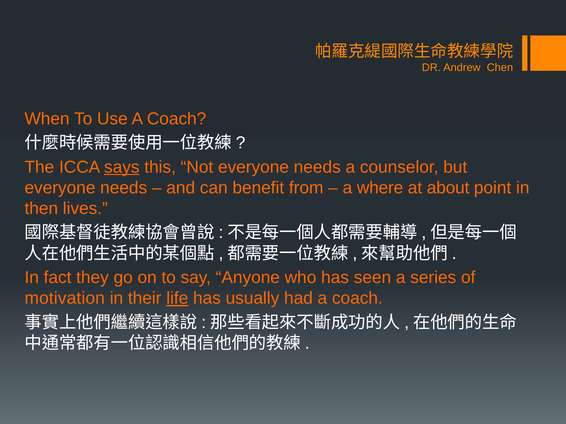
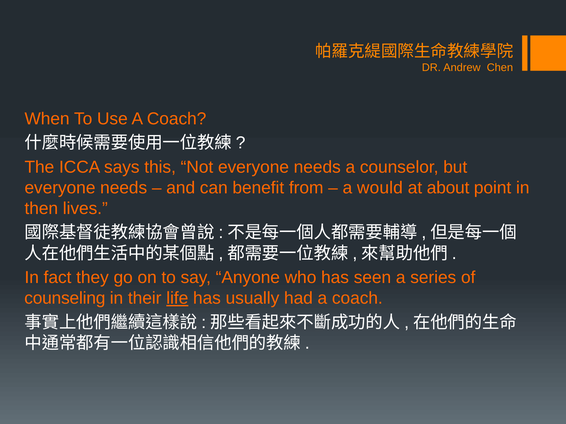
says underline: present -> none (122, 167)
where: where -> would (380, 188)
motivation: motivation -> counseling (65, 299)
